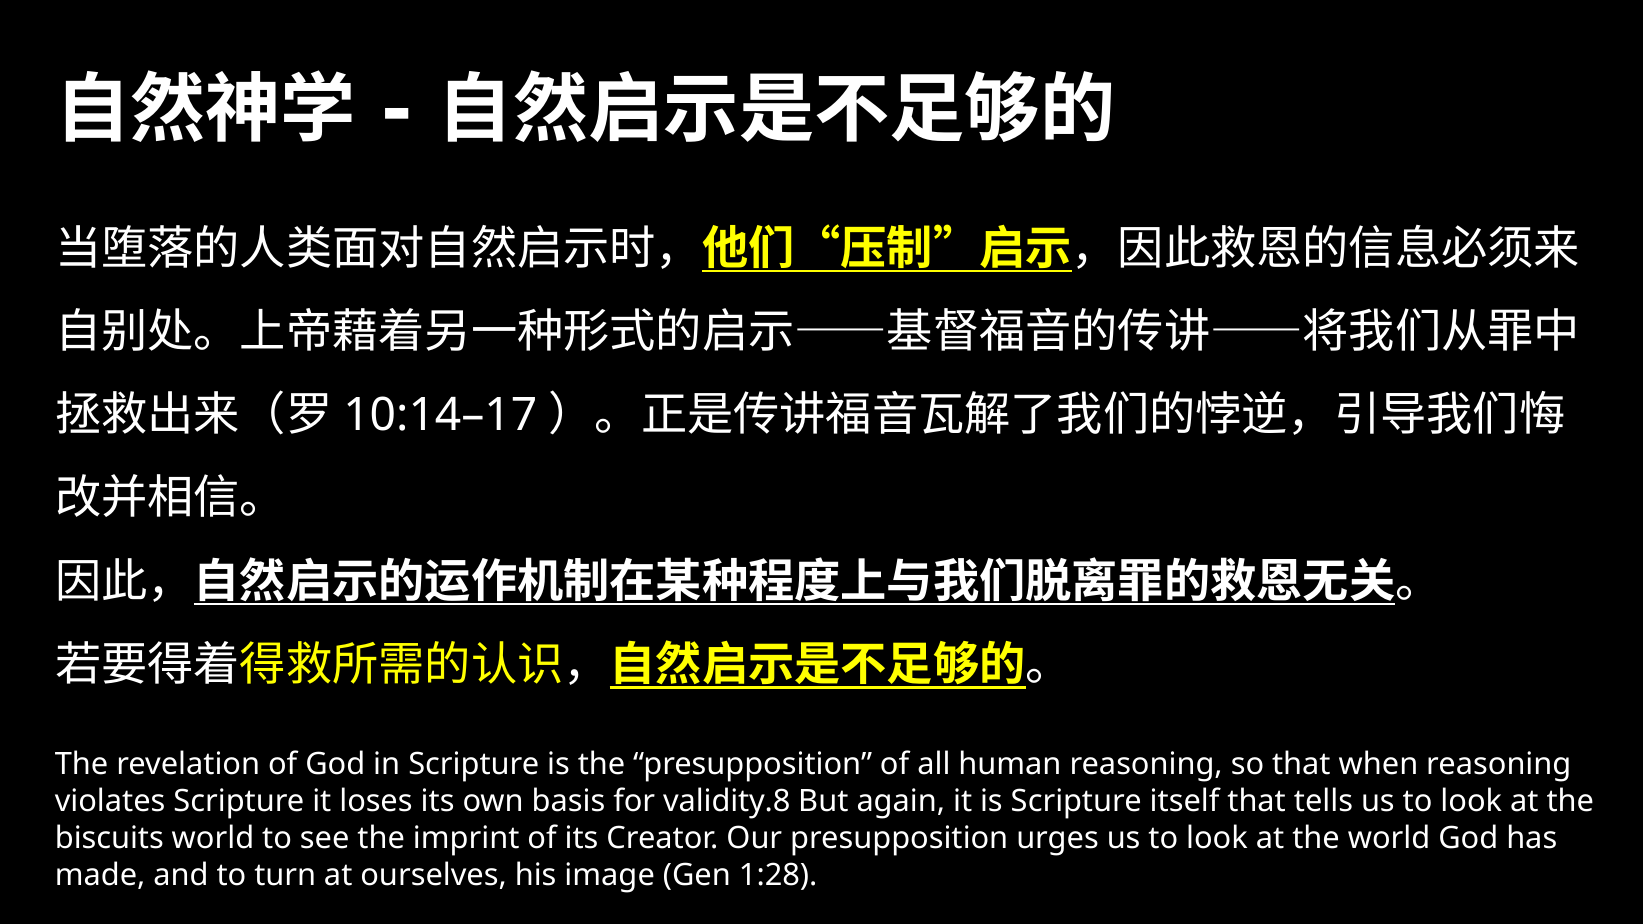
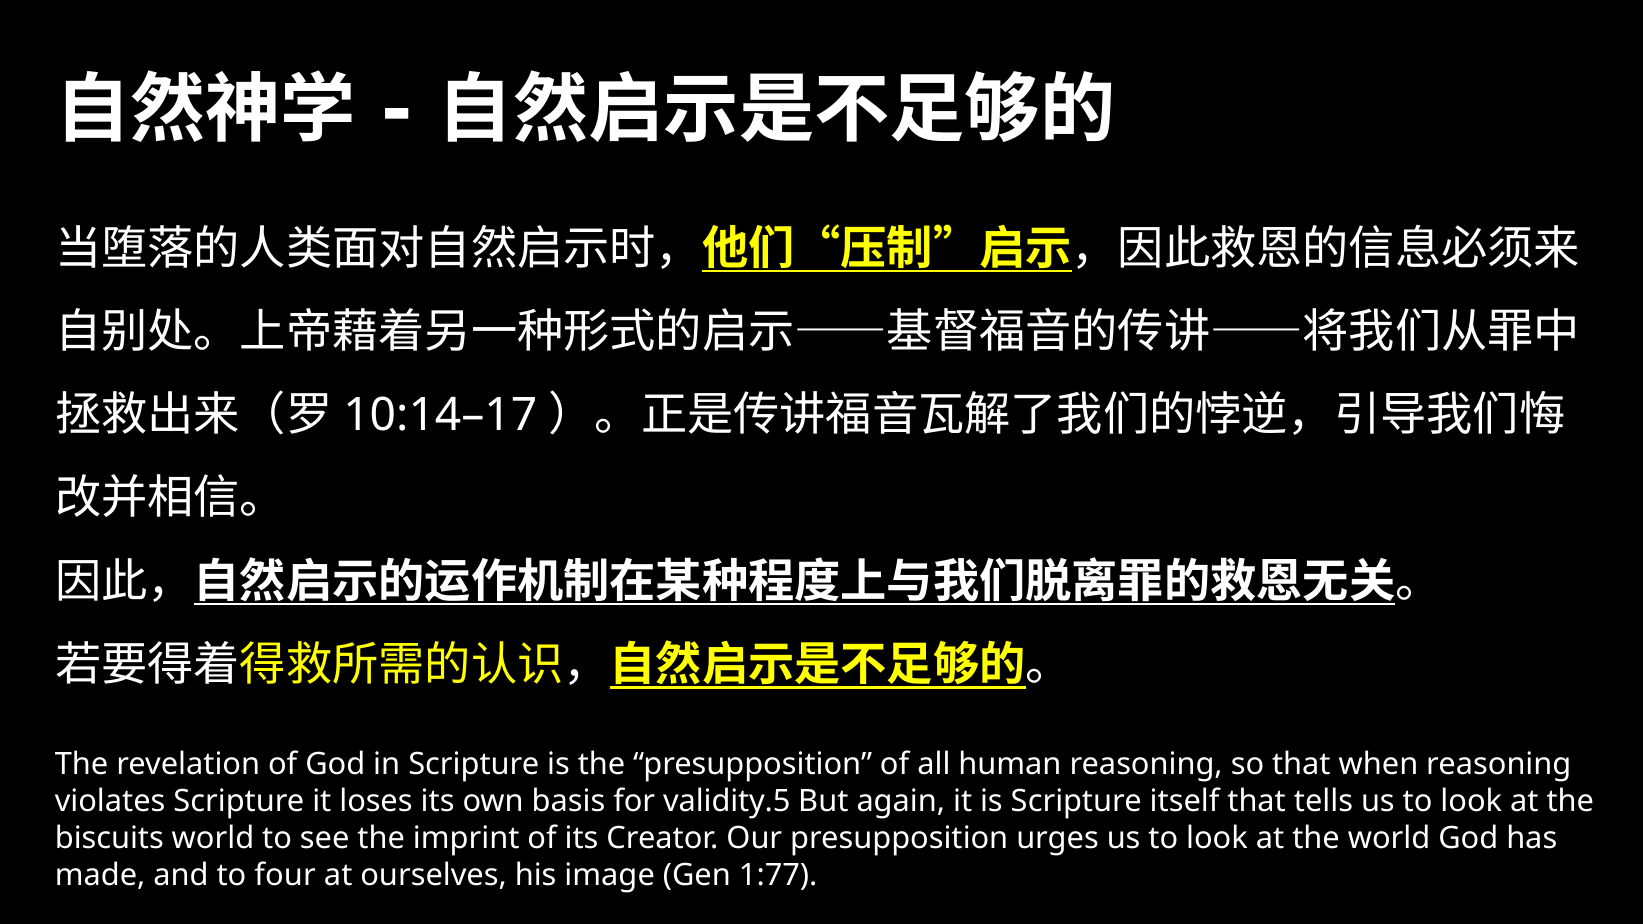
validity.8: validity.8 -> validity.5 (727, 802)
turn: turn -> four (285, 876)
1:28: 1:28 -> 1:77 (778, 876)
